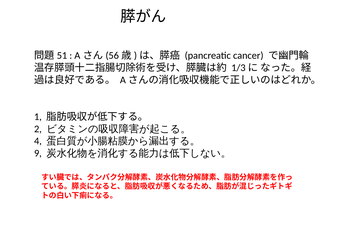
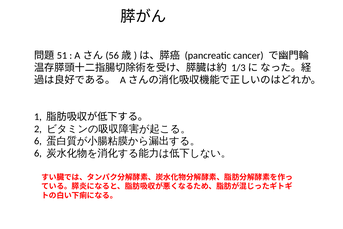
4: 4 -> 6 (38, 141)
9: 9 -> 6 (38, 153)
